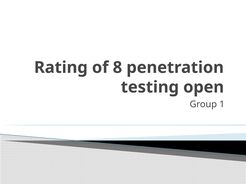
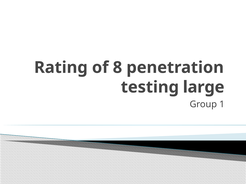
open: open -> large (204, 87)
